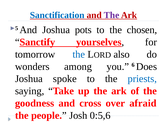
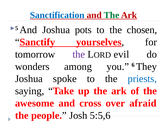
The colour: purple -> green (112, 15)
the colour: blue -> purple (79, 54)
also: also -> evil (121, 54)
Does: Does -> They (146, 67)
goodness: goodness -> awesome (35, 103)
0:5,6: 0:5,6 -> 5:5,6 (100, 116)
